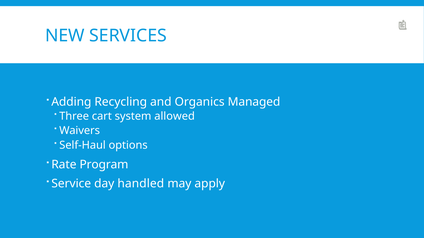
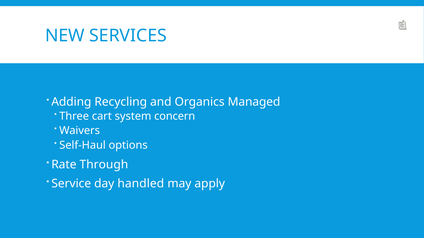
allowed: allowed -> concern (175, 116)
Program: Program -> Through (104, 165)
